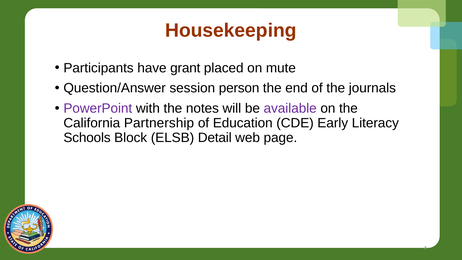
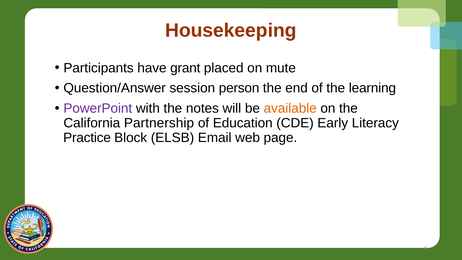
journals: journals -> learning (372, 88)
available colour: purple -> orange (290, 108)
Schools: Schools -> Practice (87, 138)
Detail: Detail -> Email (215, 138)
